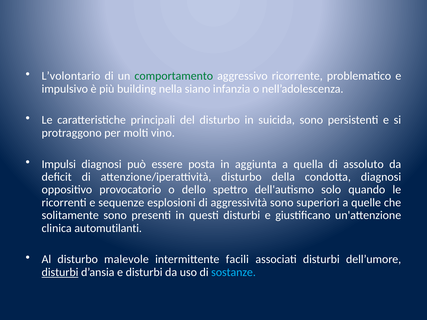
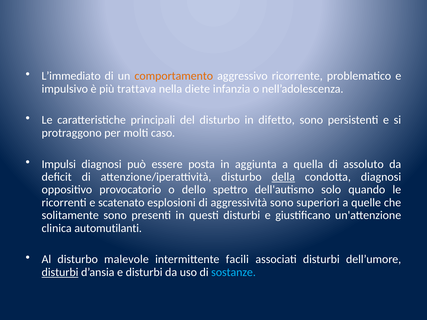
L’volontario: L’volontario -> L’immediato (71, 76)
comportamento colour: green -> orange (174, 76)
building: building -> trattava (137, 89)
siano: siano -> diete (197, 89)
suicida: suicida -> difetto (277, 120)
vino: vino -> caso (163, 133)
della underline: none -> present (283, 177)
sequenze: sequenze -> scatenato (121, 203)
